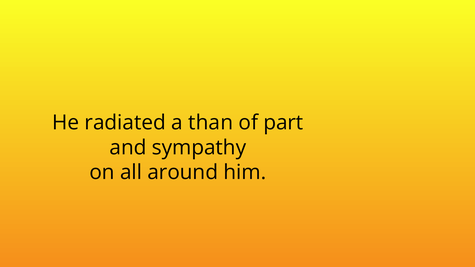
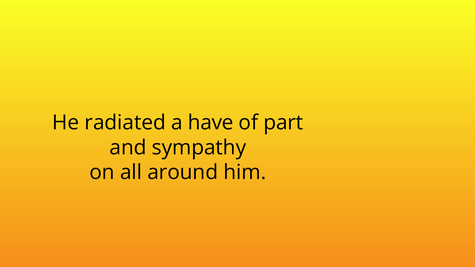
than: than -> have (211, 123)
